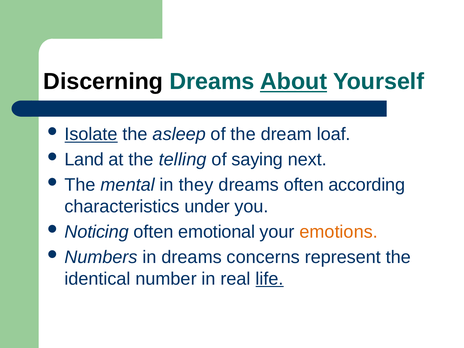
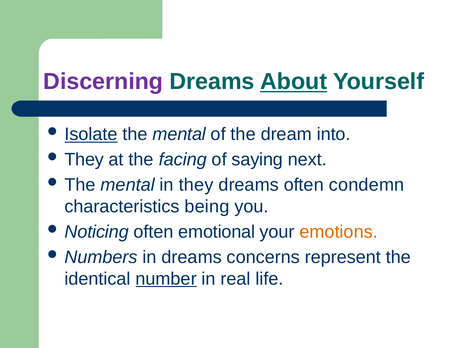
Discerning colour: black -> purple (103, 82)
asleep: asleep -> mental (179, 134)
loaf: loaf -> into (334, 134)
Land: Land -> They (84, 160)
telling: telling -> facing (183, 160)
according: according -> condemn (367, 185)
under: under -> being (207, 207)
number underline: none -> present (166, 279)
life underline: present -> none (270, 279)
